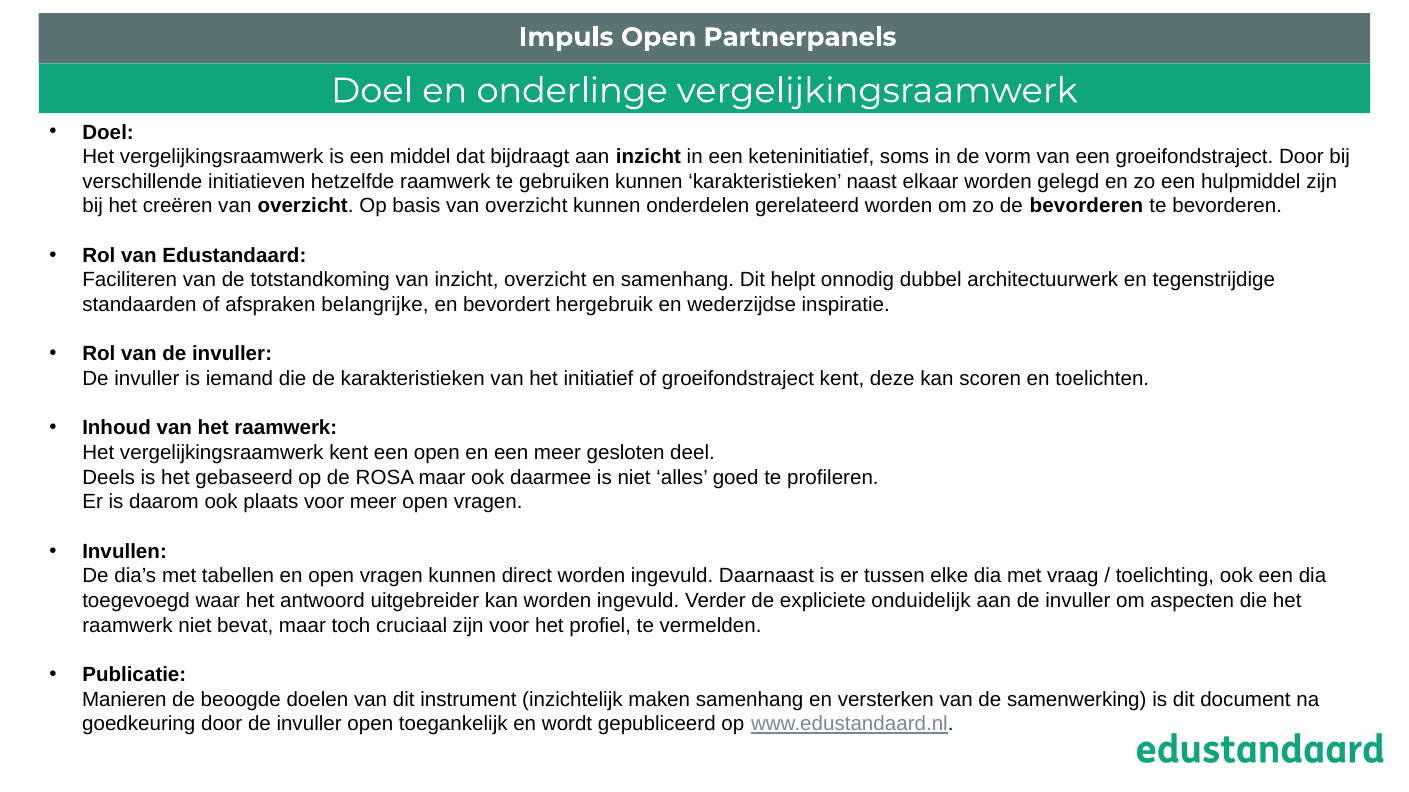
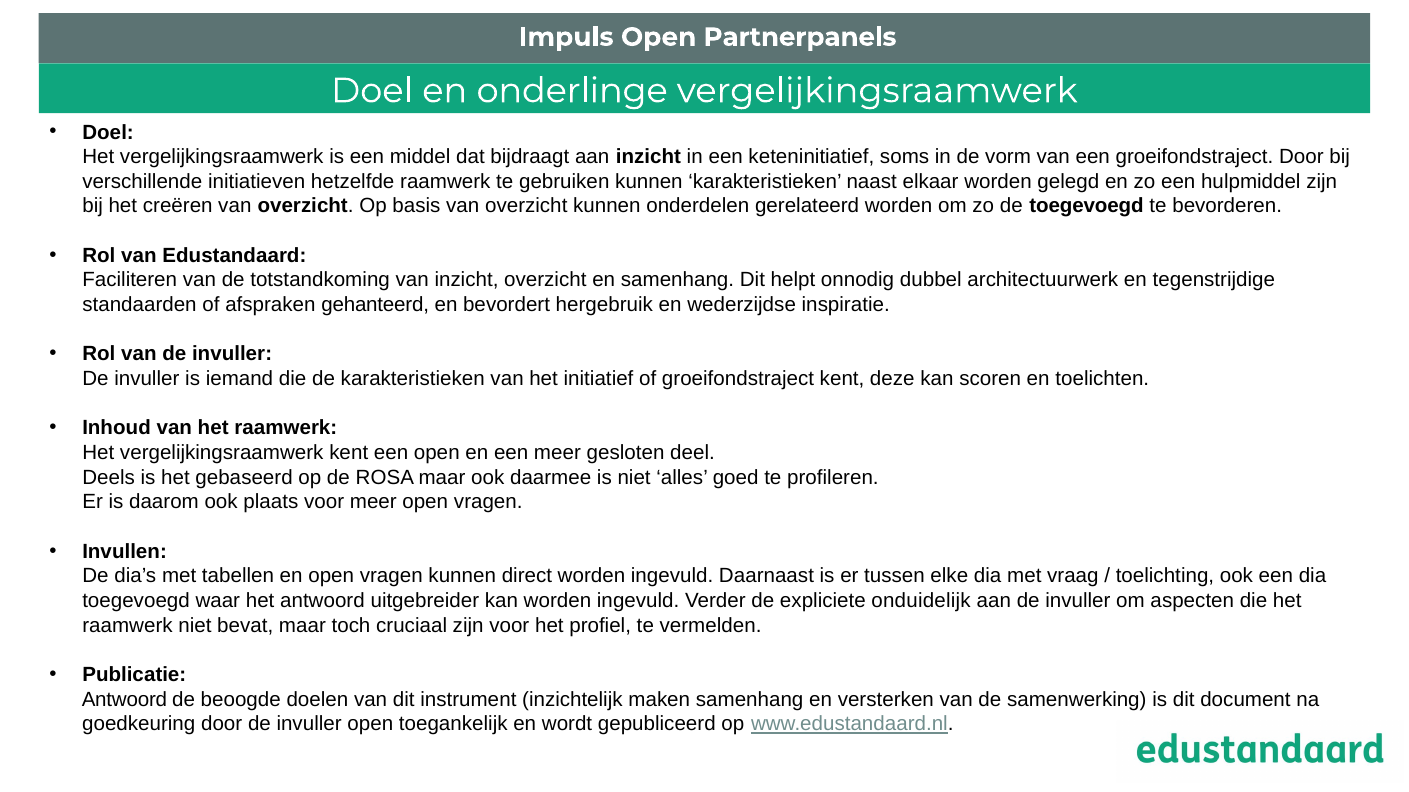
de bevorderen: bevorderen -> toegevoegd (1087, 206)
belangrijke: belangrijke -> gehanteerd (375, 305)
Manieren: Manieren -> Antwoord (124, 700)
